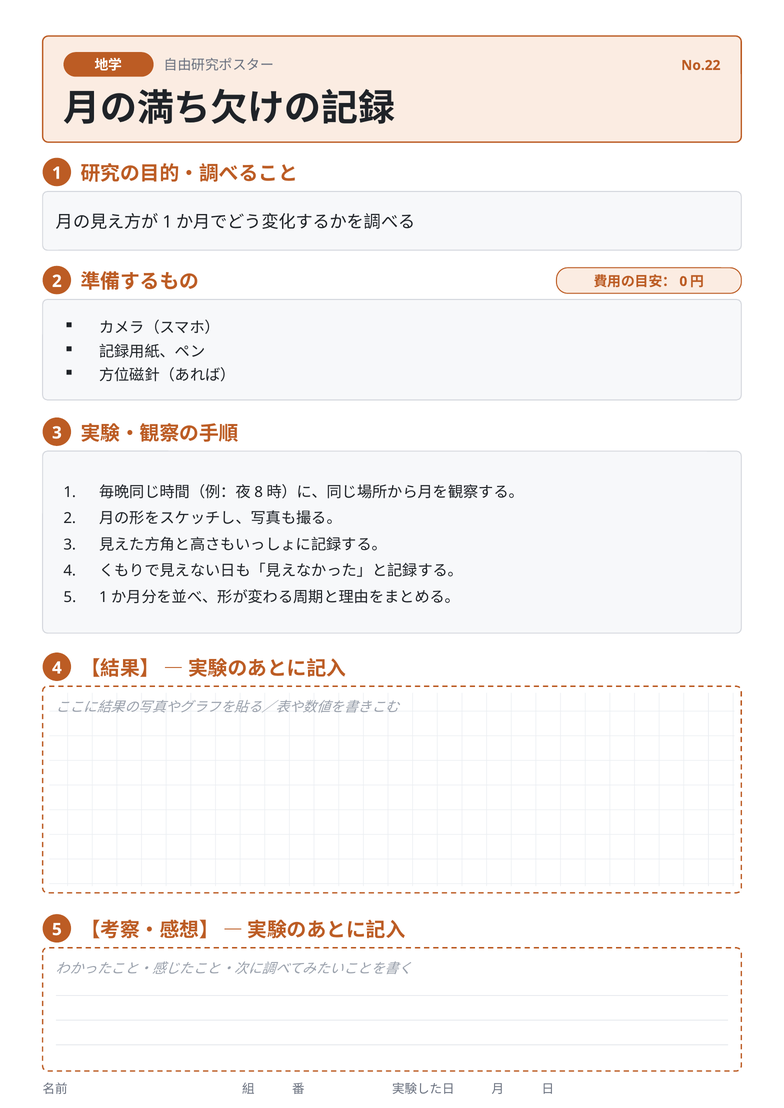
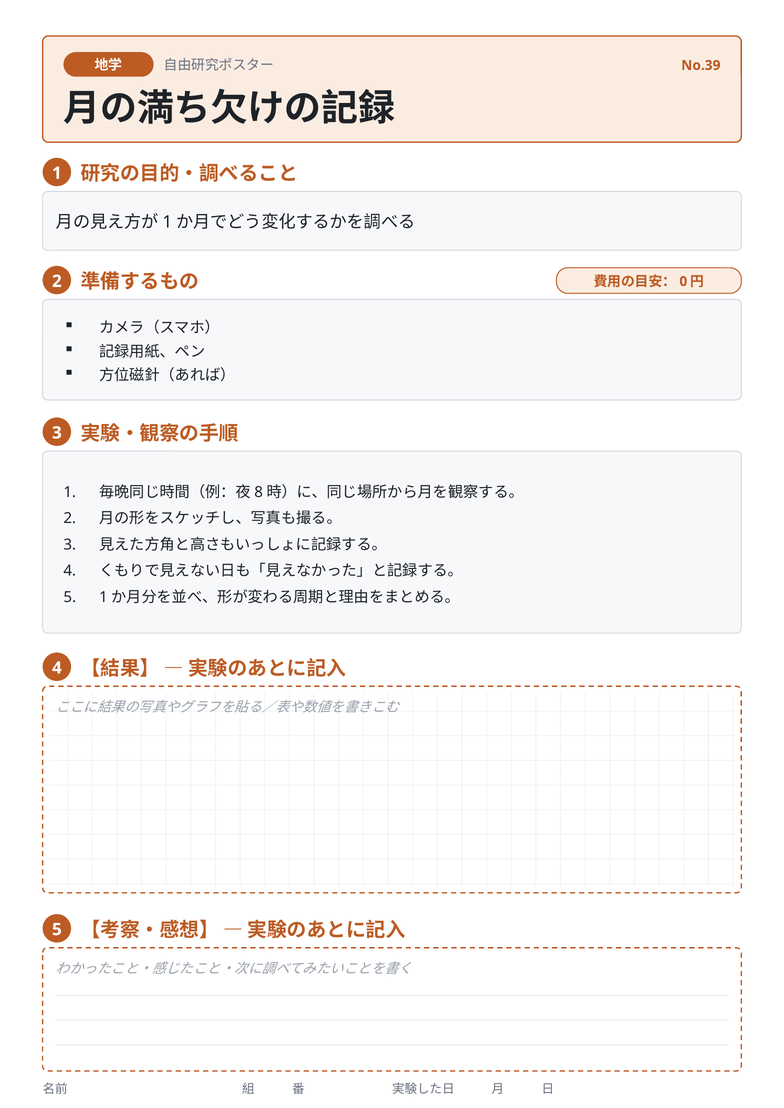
No.22: No.22 -> No.39 (701, 65)
